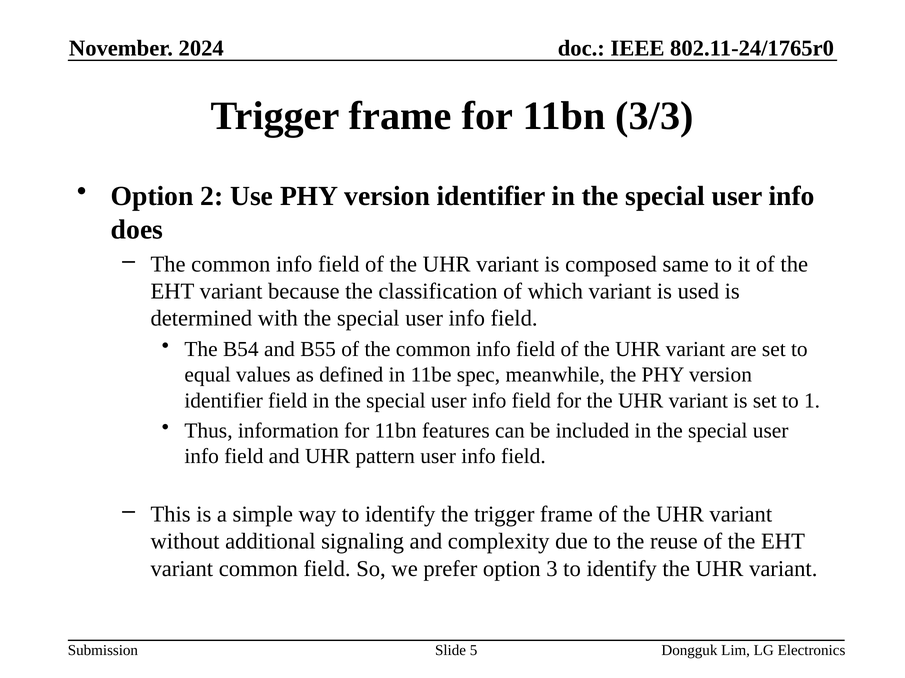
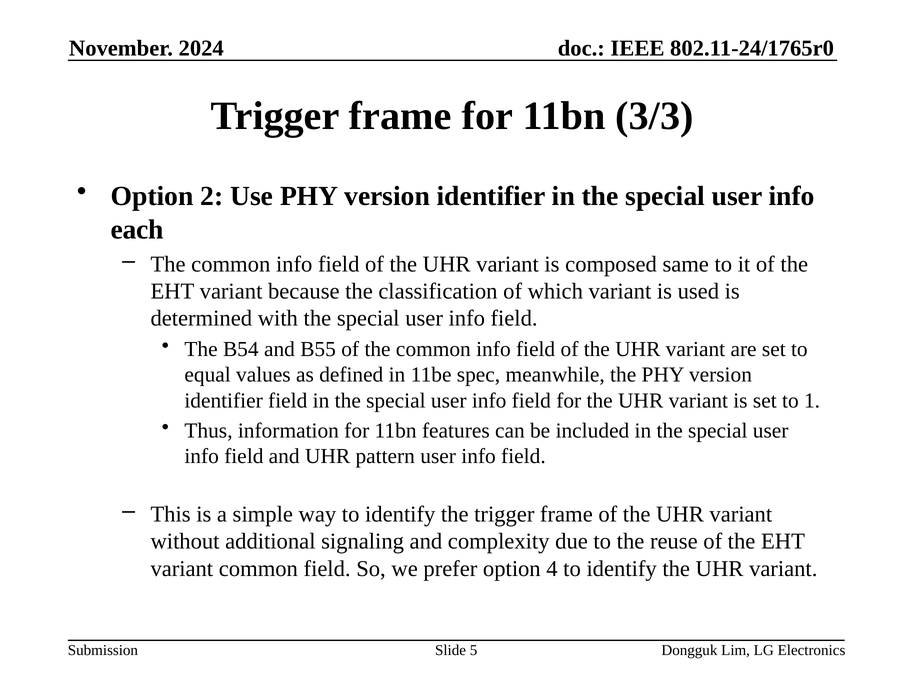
does: does -> each (137, 230)
3: 3 -> 4 (552, 569)
